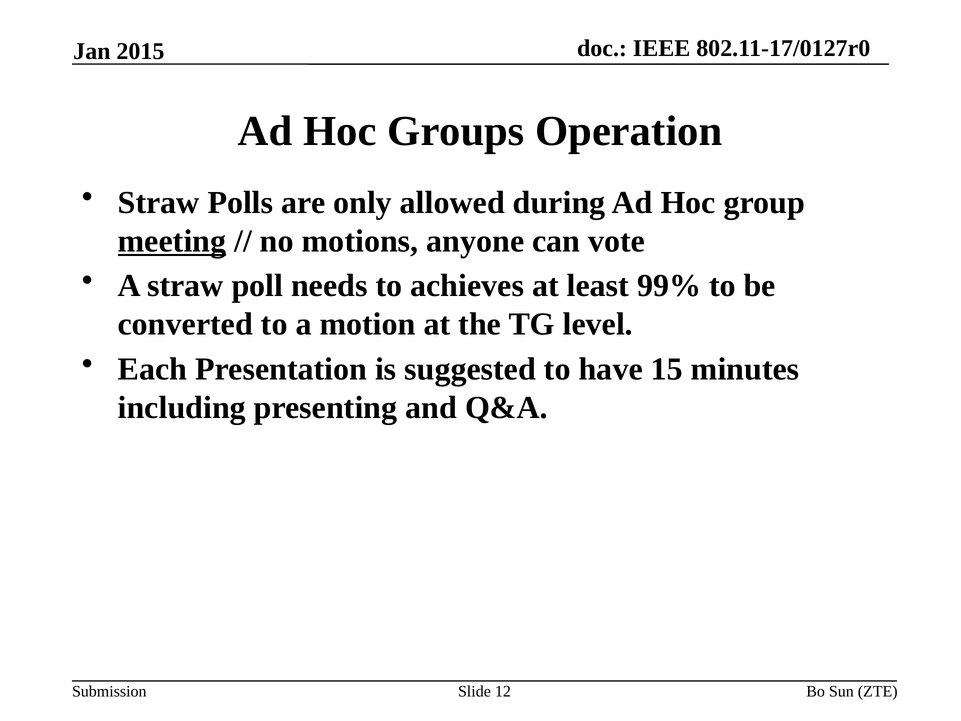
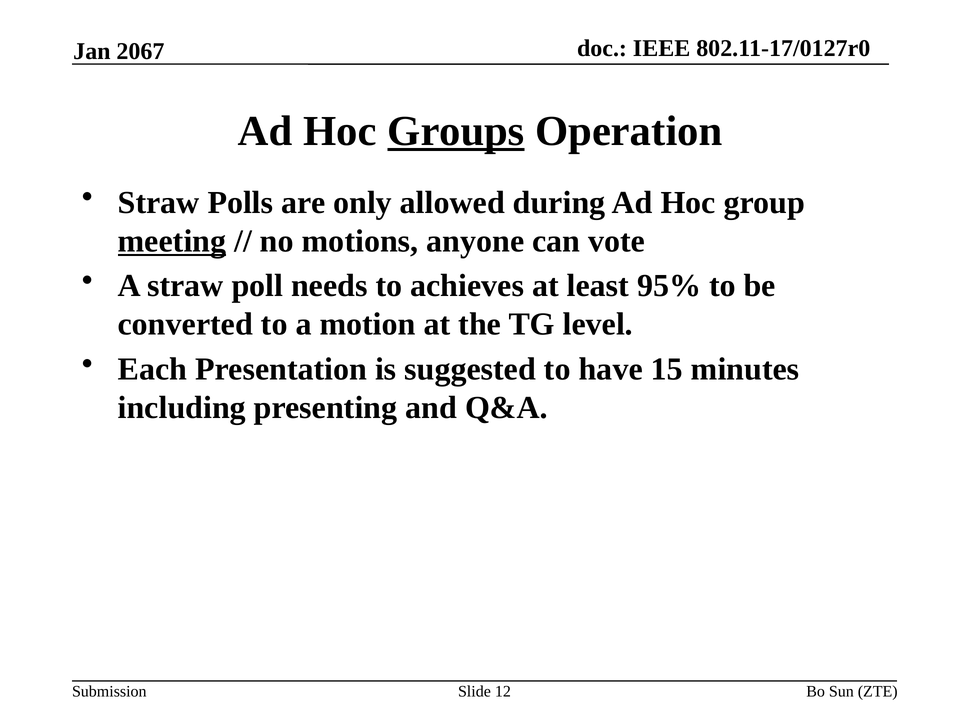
2015: 2015 -> 2067 (140, 51)
Groups underline: none -> present (456, 131)
99%: 99% -> 95% (669, 286)
